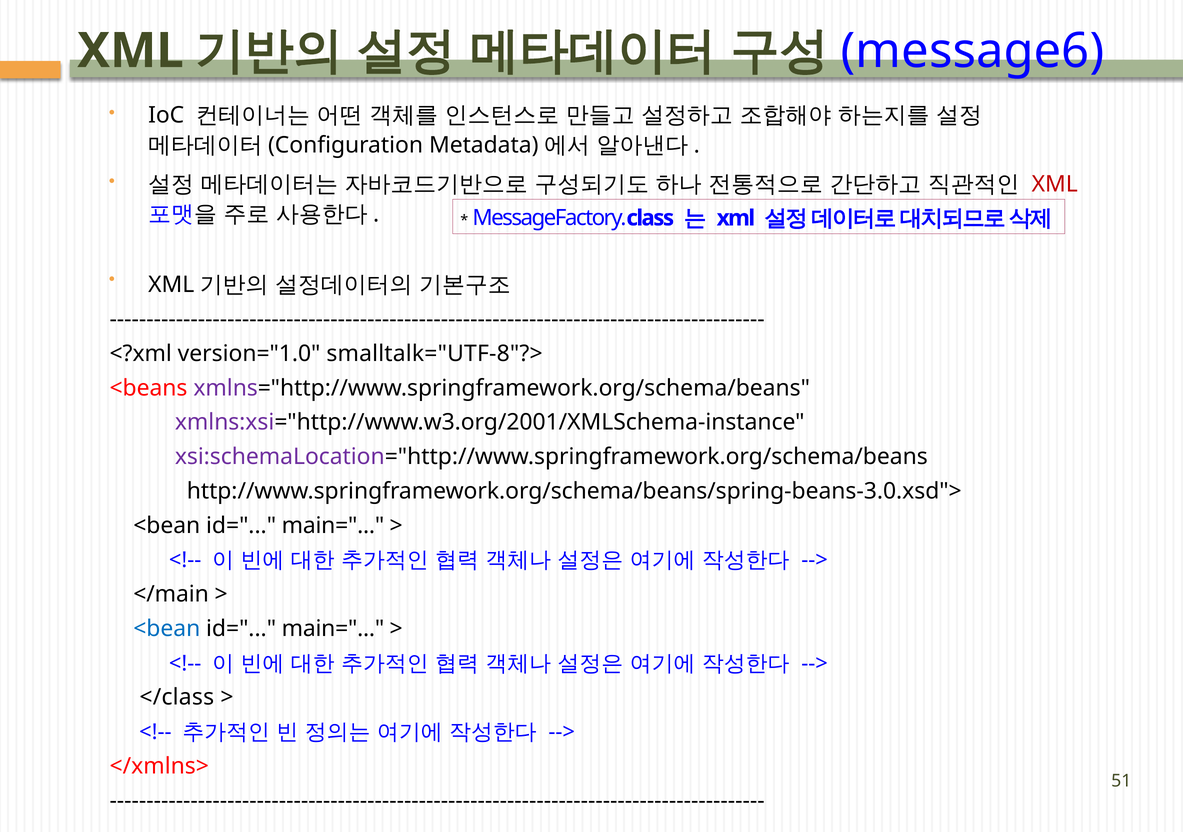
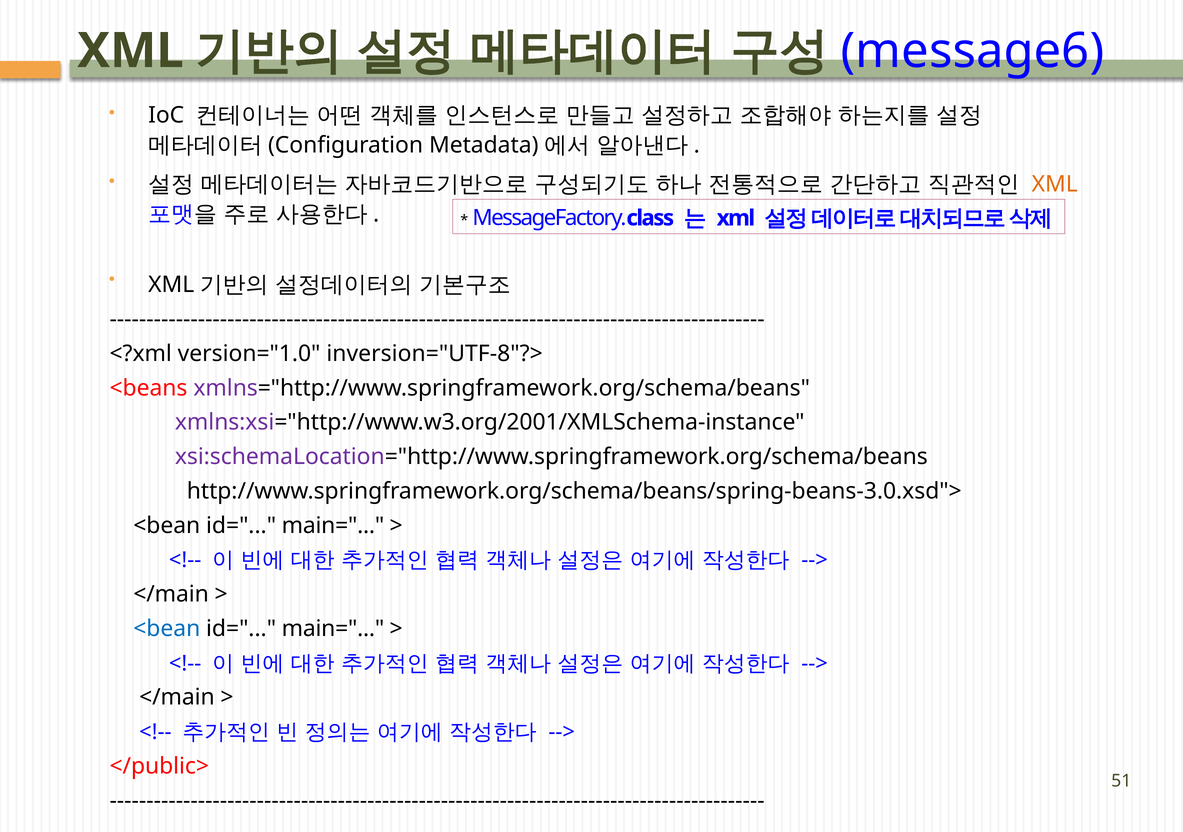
XML colour: red -> orange (1055, 184)
smalltalk="UTF-8"?>: smalltalk="UTF-8"?> -> inversion="UTF-8"?> (435, 354)
</class: </class -> </main (177, 698)
</xmlns>: </xmlns> -> </public> (159, 767)
